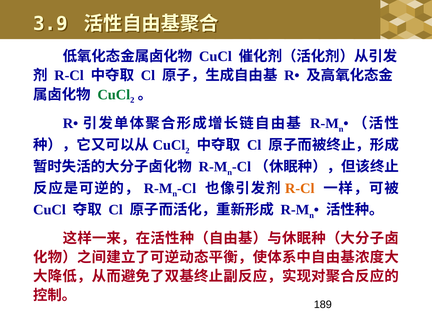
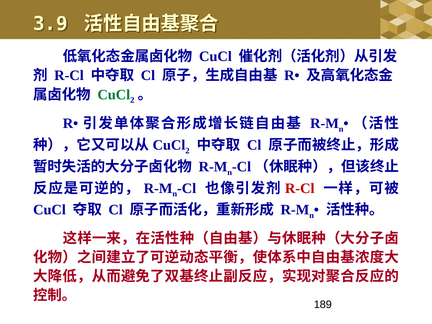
R-Cl colour: orange -> red (300, 188)
